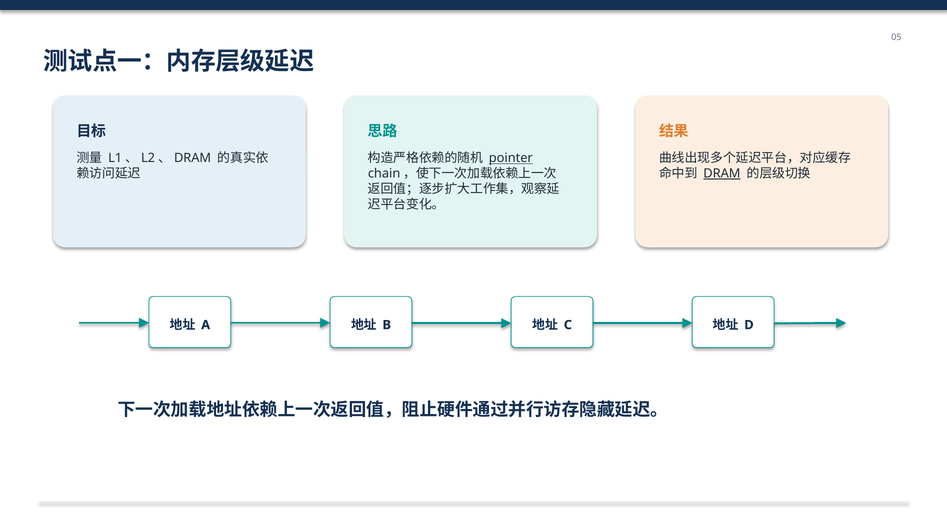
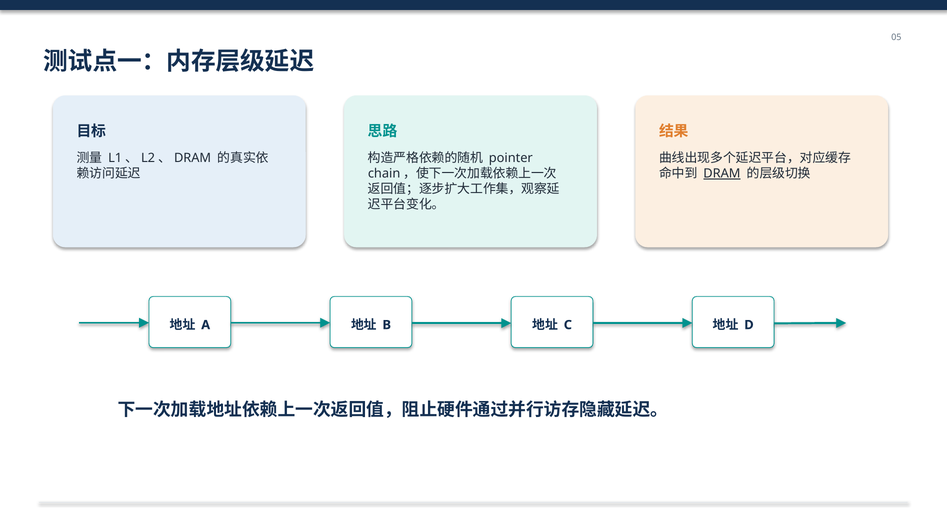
pointer underline: present -> none (511, 158)
